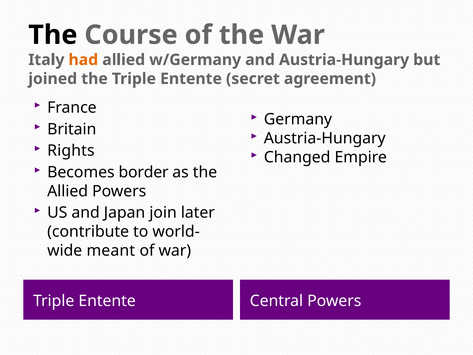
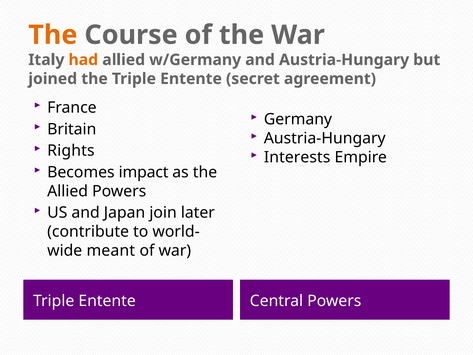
The colour: black -> orange (53, 35)
Changed: Changed -> Interests (297, 157)
border: border -> impact (144, 172)
